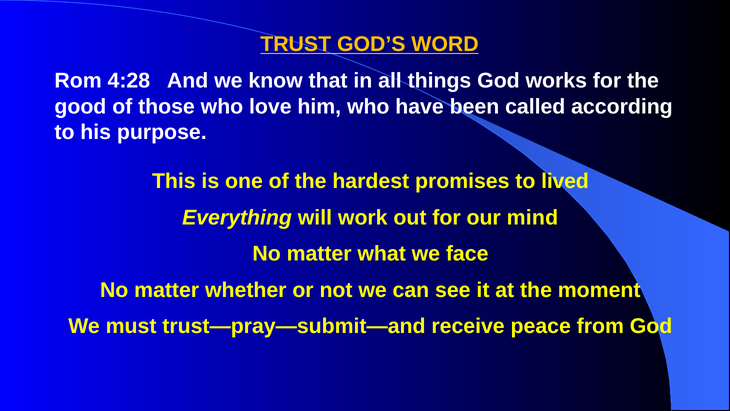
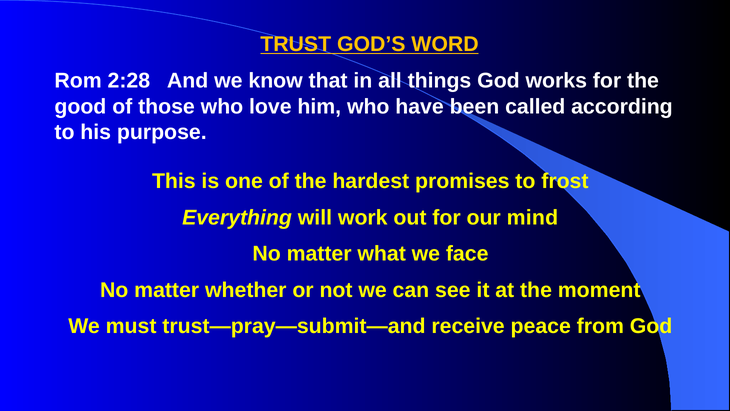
4:28: 4:28 -> 2:28 (129, 81)
lived: lived -> frost (565, 181)
